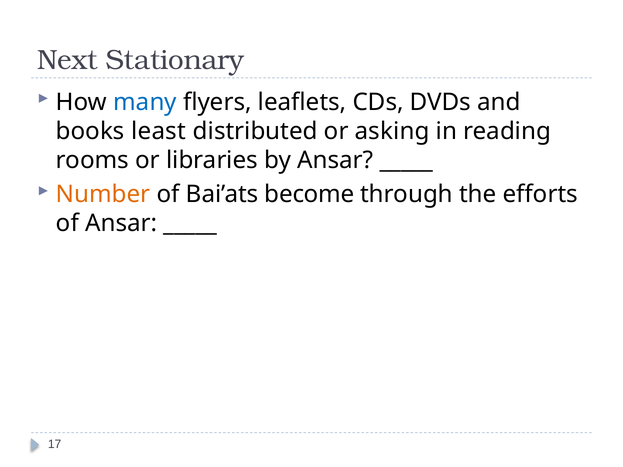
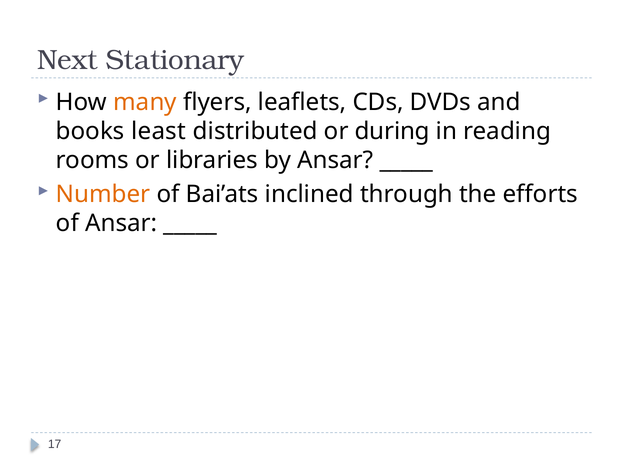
many colour: blue -> orange (145, 102)
asking: asking -> during (392, 131)
become: become -> inclined (309, 195)
